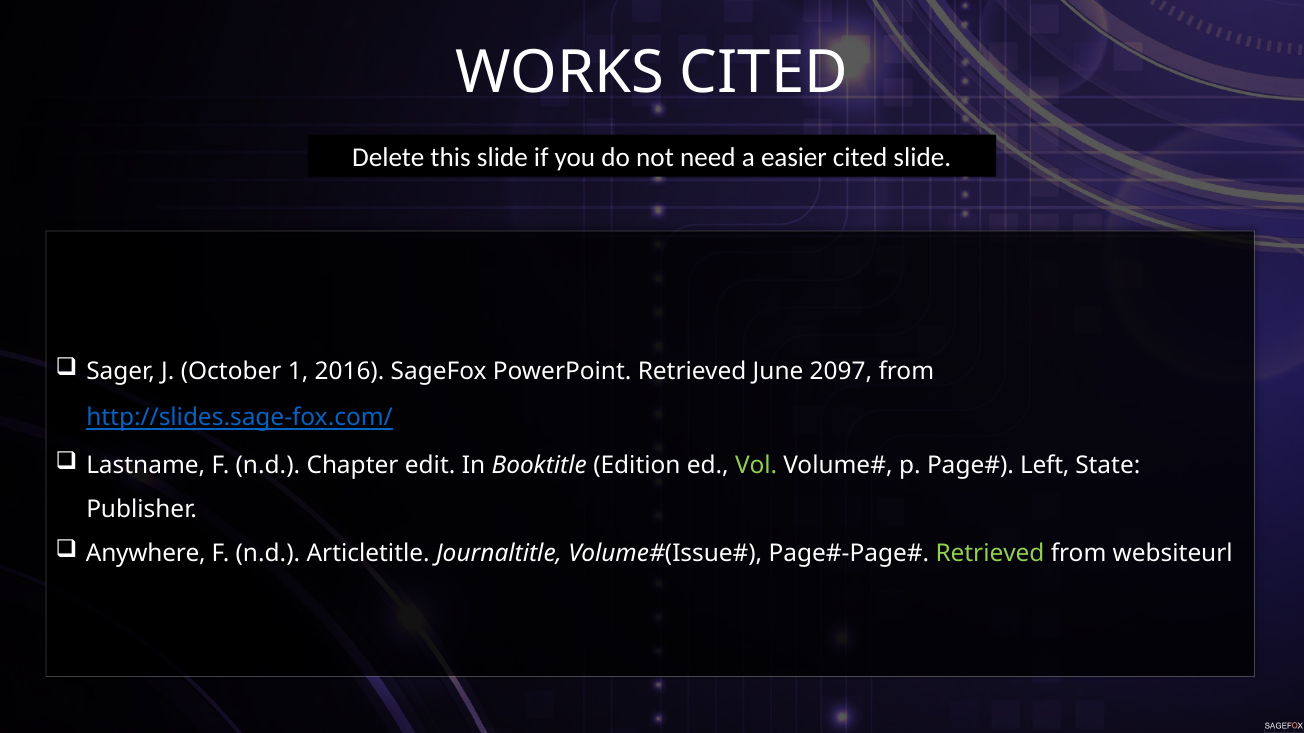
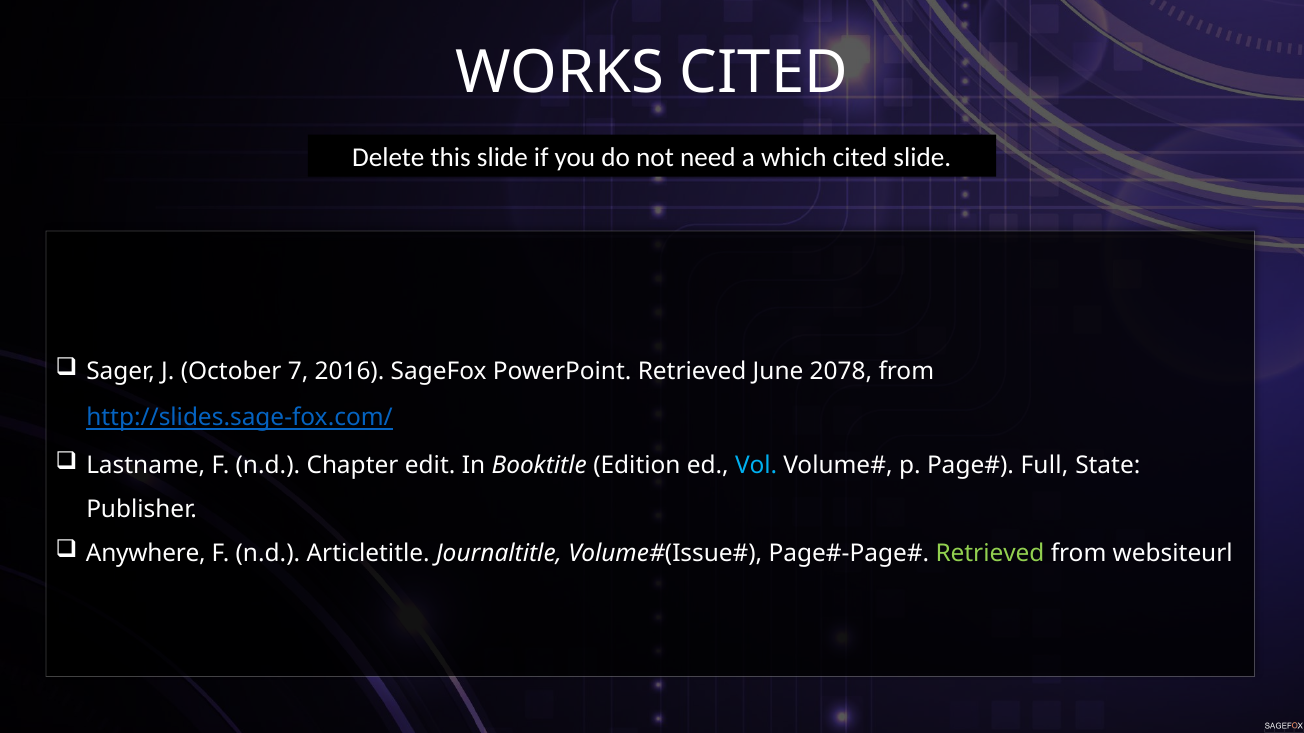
easier: easier -> which (794, 158)
1: 1 -> 7 (298, 372)
2097: 2097 -> 2078 (841, 372)
Vol colour: light green -> light blue (756, 466)
Left: Left -> Full (1044, 466)
